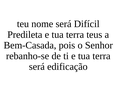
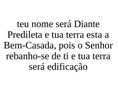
Difícil: Difícil -> Diante (87, 24)
teus: teus -> esta (94, 34)
